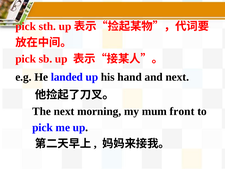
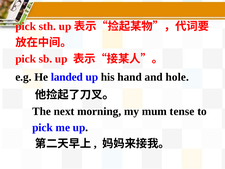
and next: next -> hole (177, 77)
front: front -> tense (182, 111)
